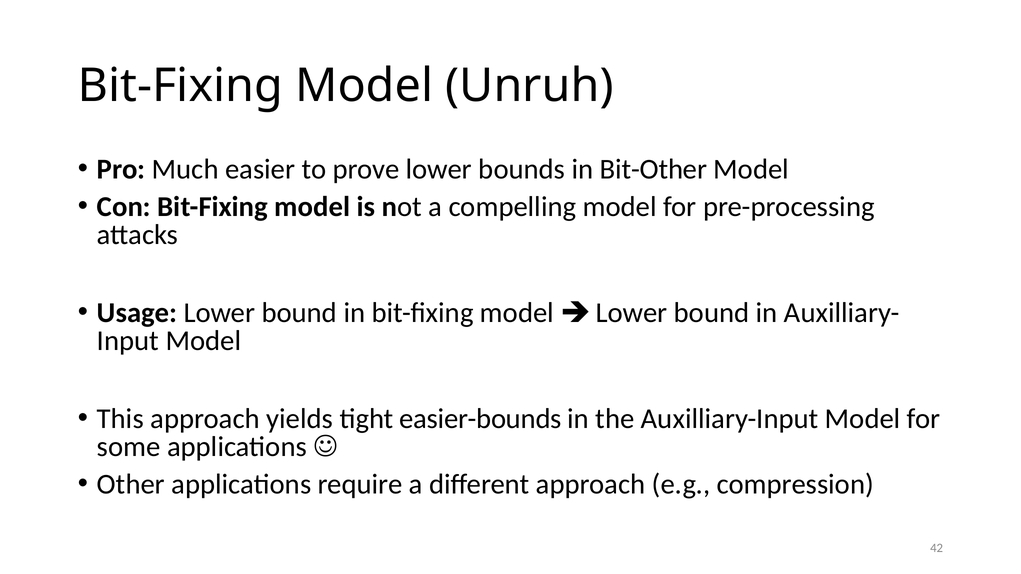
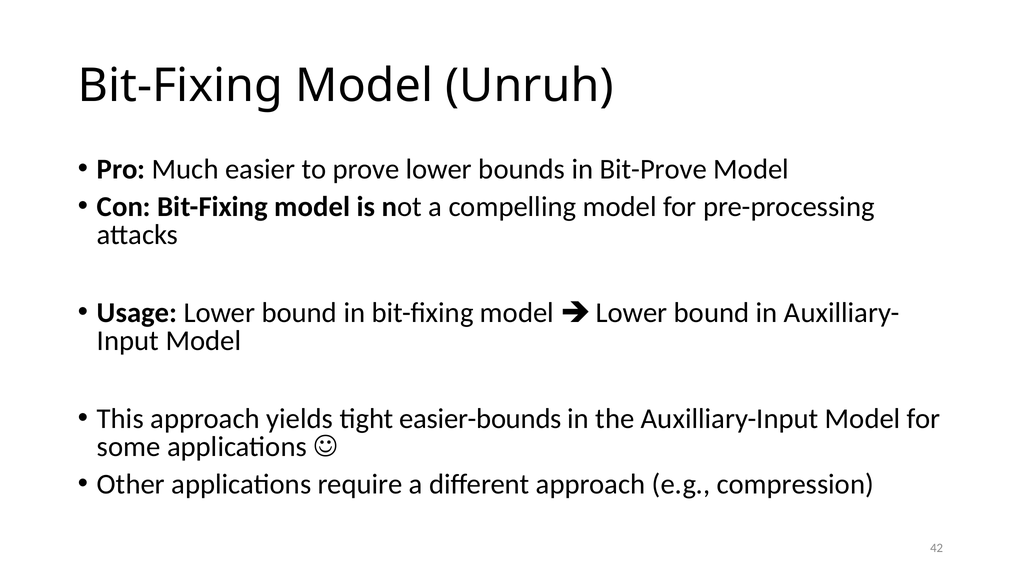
Bit-Other: Bit-Other -> Bit-Prove (653, 170)
